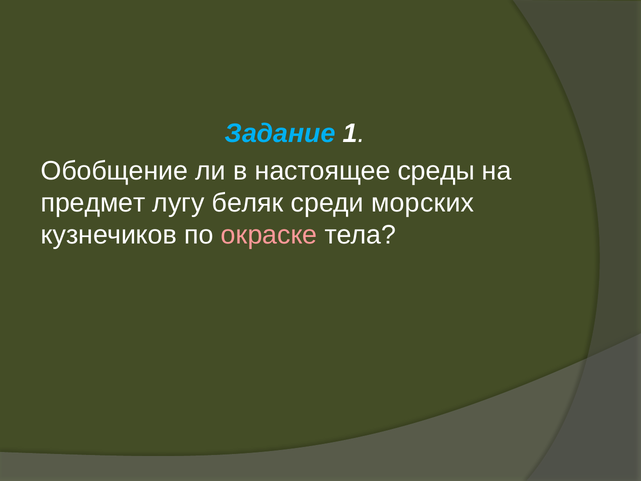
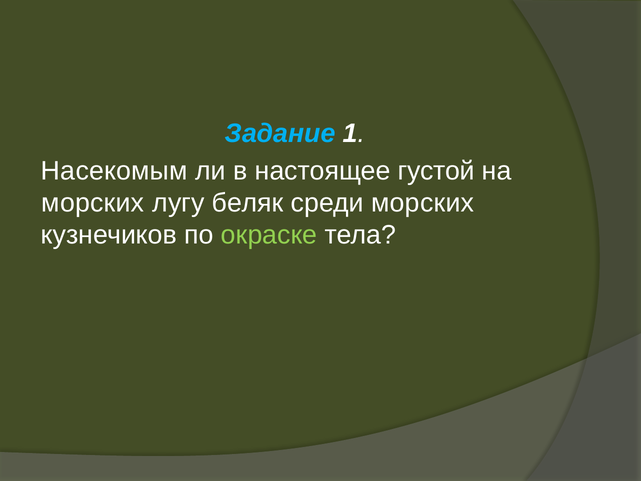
Обобщение: Обобщение -> Насекомым (114, 171)
среды: среды -> густой (436, 171)
предмет: предмет -> морских (93, 203)
окраске colour: pink -> light green (269, 235)
